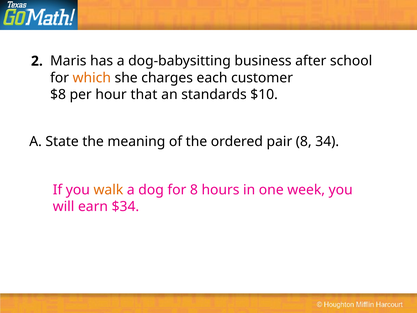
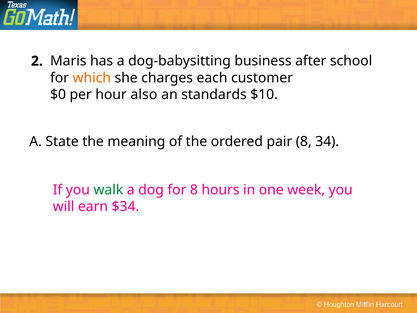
$8: $8 -> $0 (58, 94)
that: that -> also (144, 94)
walk colour: orange -> green (108, 190)
